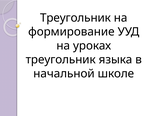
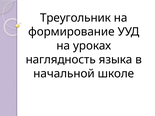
треугольник: треугольник -> наглядность (61, 60)
